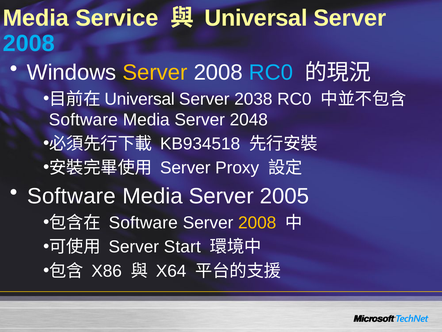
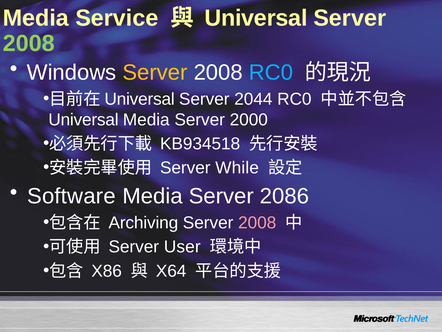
2008 colour: light blue -> light green (29, 43)
2038: 2038 -> 2044 (253, 99)
Software: Software -> Universal (83, 119)
2048: 2048 -> 2000 (249, 119)
Proxy: Proxy -> While (237, 168)
2005: 2005 -> 2086 (284, 196)
Software: Software -> Archiving (143, 223)
2008 colour: yellow -> pink (257, 223)
Start: Start -> User (182, 247)
